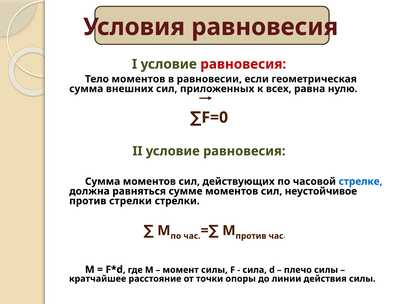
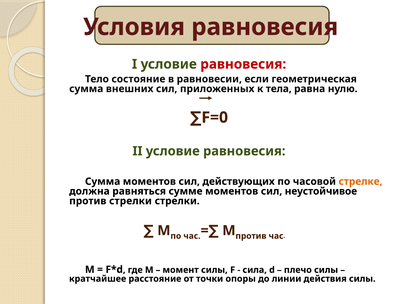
Тело моментов: моментов -> состояние (138, 79)
всех: всех -> тела (279, 89)
стрелке colour: blue -> orange (361, 181)
